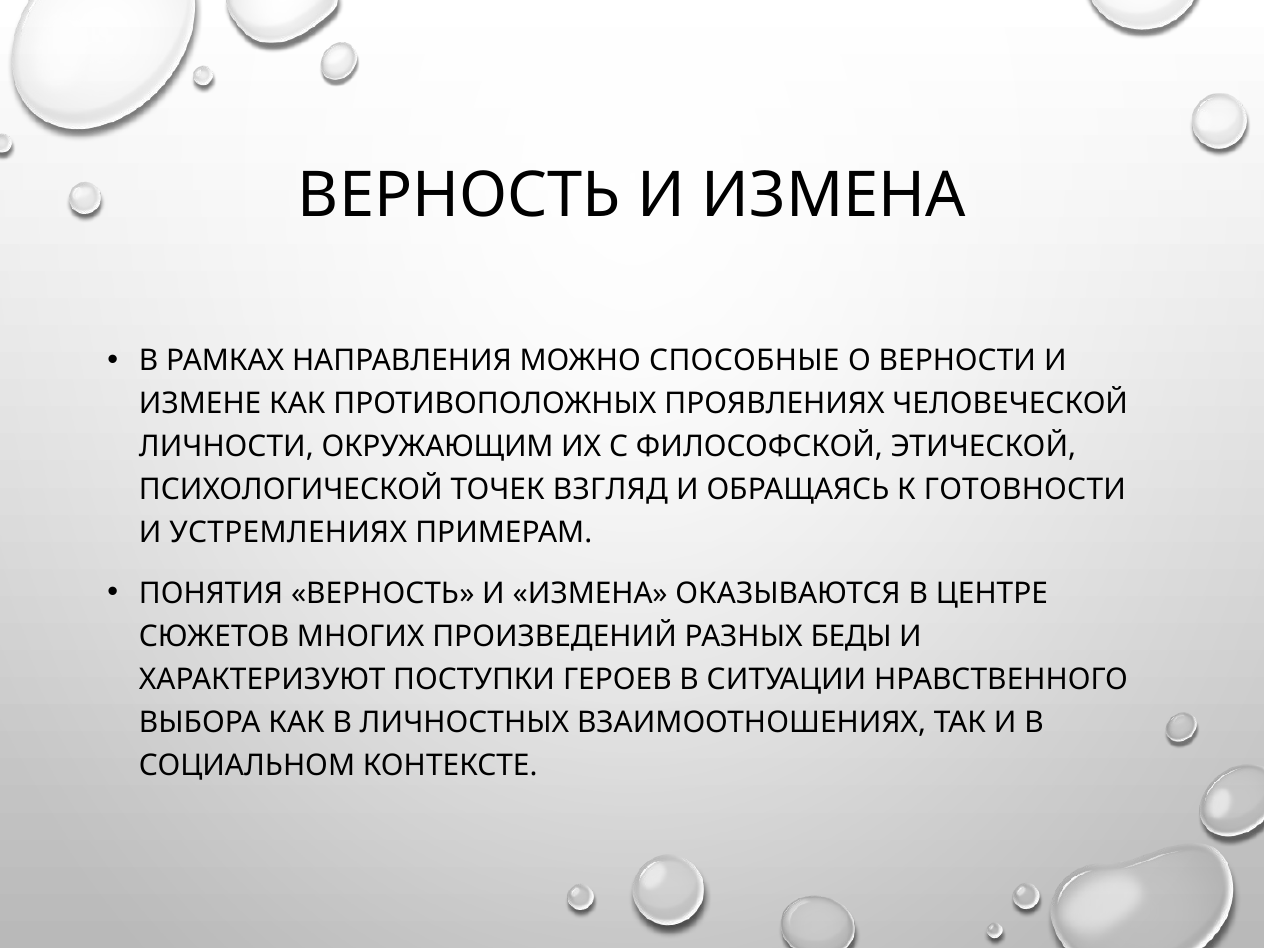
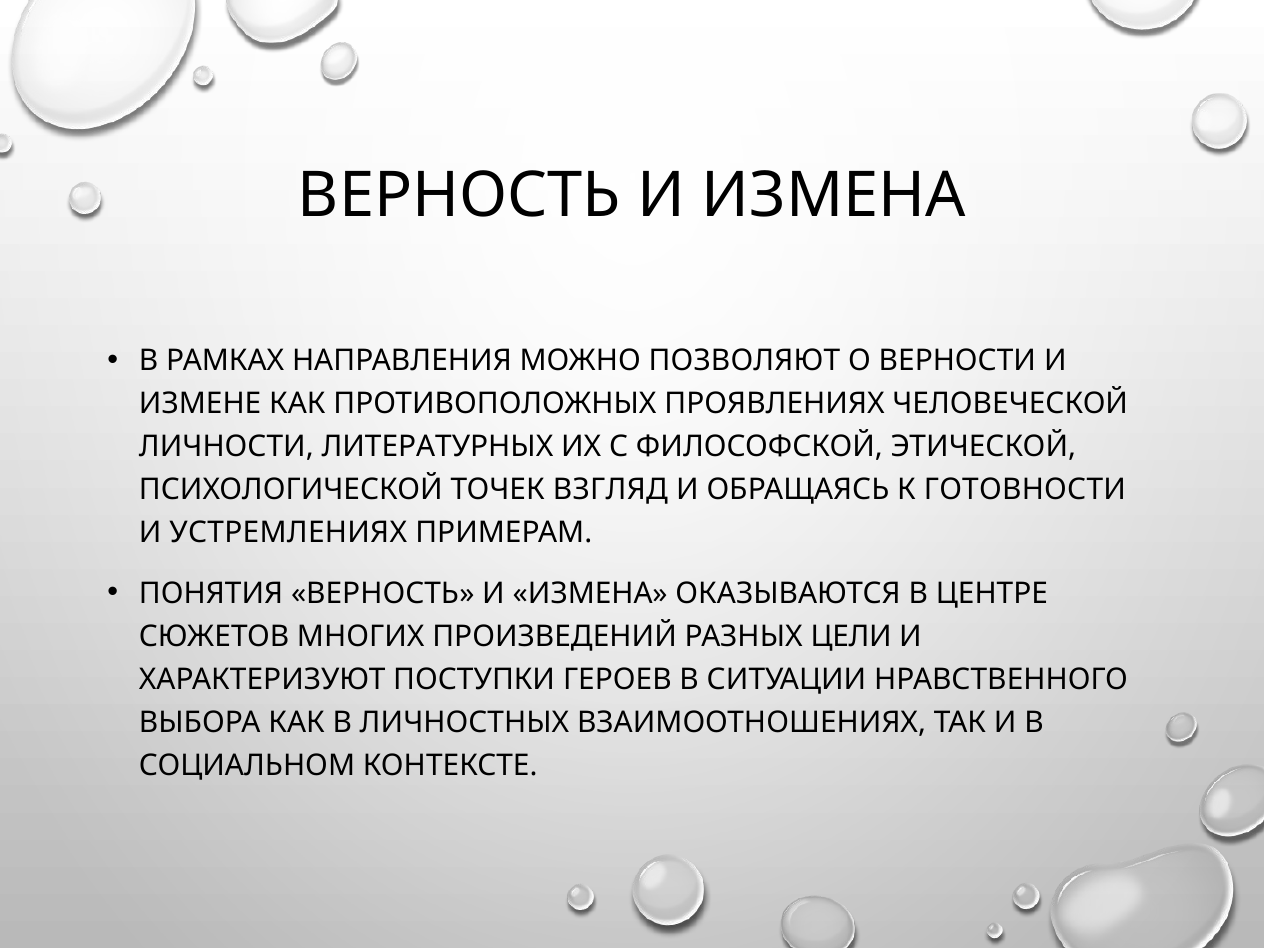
СПОСОБНЫЕ: СПОСОБНЫЕ -> ПОЗВОЛЯЮТ (744, 361)
ОКРУЖАЮЩИМ: ОКРУЖАЮЩИМ -> ЛИТЕРАТУРНЫХ (437, 447)
БЕДЫ: БЕДЫ -> ЦЕЛИ (851, 636)
